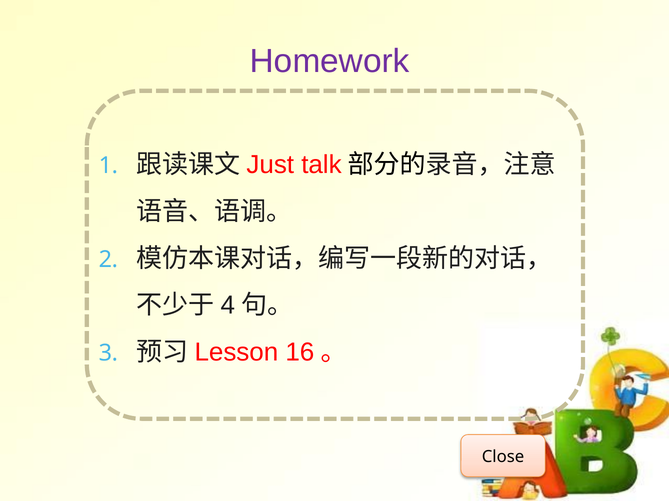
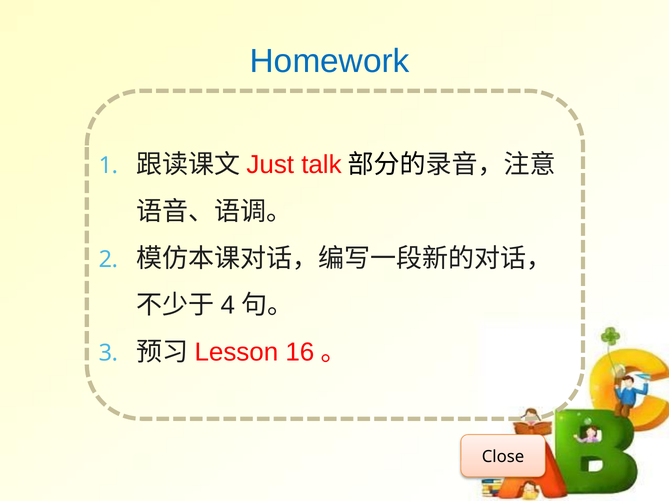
Homework colour: purple -> blue (330, 61)
